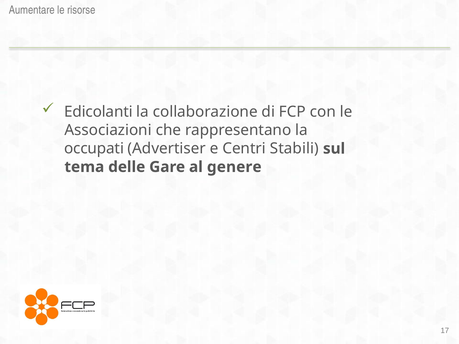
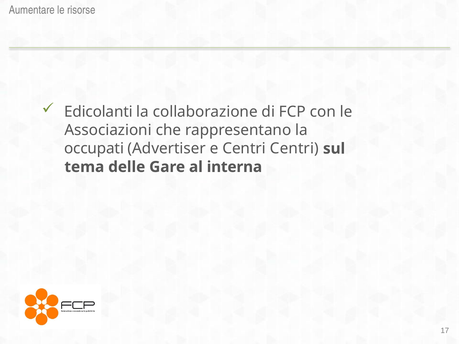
Centri Stabili: Stabili -> Centri (294, 149)
genere: genere -> interna (234, 167)
